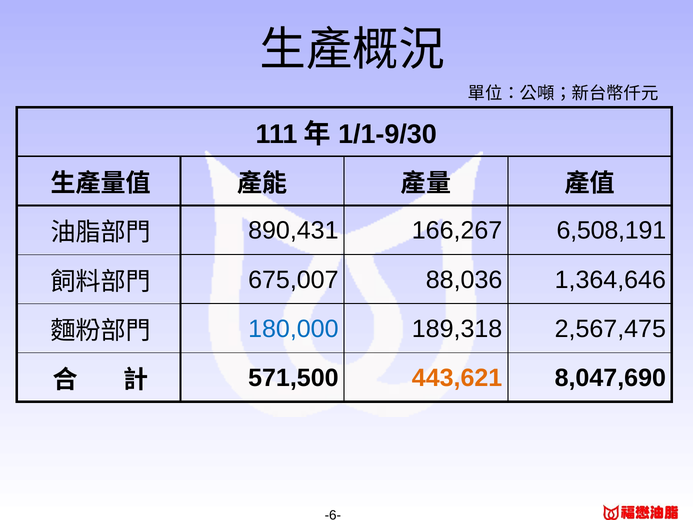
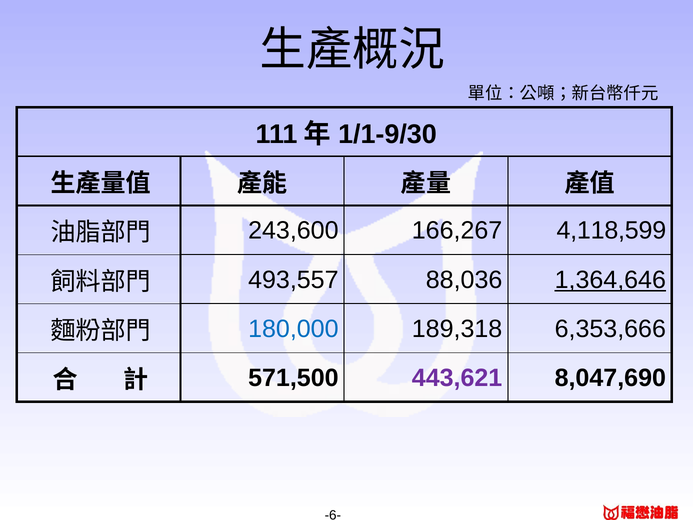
890,431: 890,431 -> 243,600 (293, 231)
6,508,191: 6,508,191 -> 4,118,599 (611, 231)
675,007: 675,007 -> 493,557 (293, 280)
1,364,646 underline: none -> present (610, 280)
2,567,475: 2,567,475 -> 6,353,666 (610, 329)
443,621 colour: orange -> purple (457, 378)
